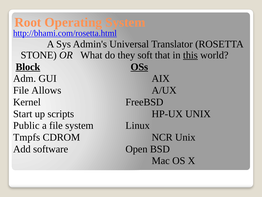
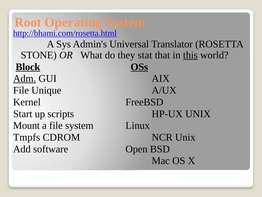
soft: soft -> stat (145, 55)
Adm underline: none -> present (25, 78)
Allows: Allows -> Unique (46, 90)
Public: Public -> Mount (26, 125)
